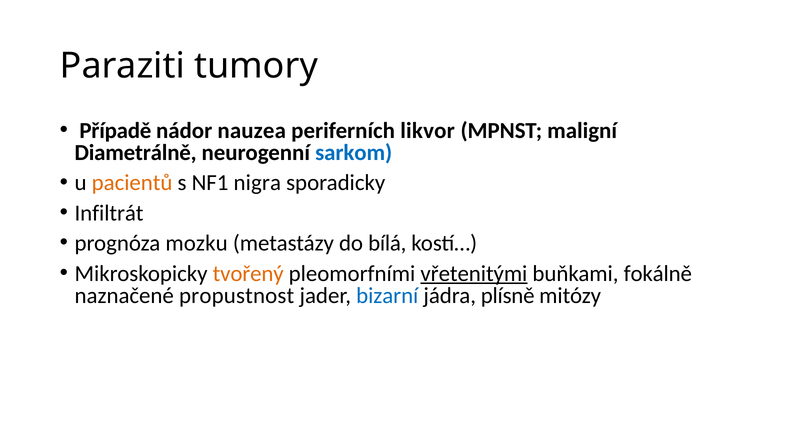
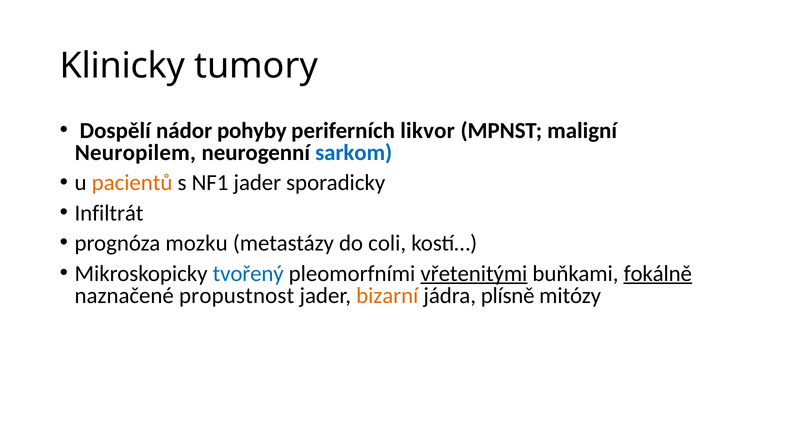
Paraziti: Paraziti -> Klinicky (122, 66)
Případě: Případě -> Dospělí (115, 131)
nauzea: nauzea -> pohyby (252, 131)
Diametrálně: Diametrálně -> Neuropilem (135, 153)
NF1 nigra: nigra -> jader (257, 183)
bílá: bílá -> coli (387, 243)
tvořený colour: orange -> blue (248, 273)
fokálně underline: none -> present (658, 273)
bizarní colour: blue -> orange (387, 295)
